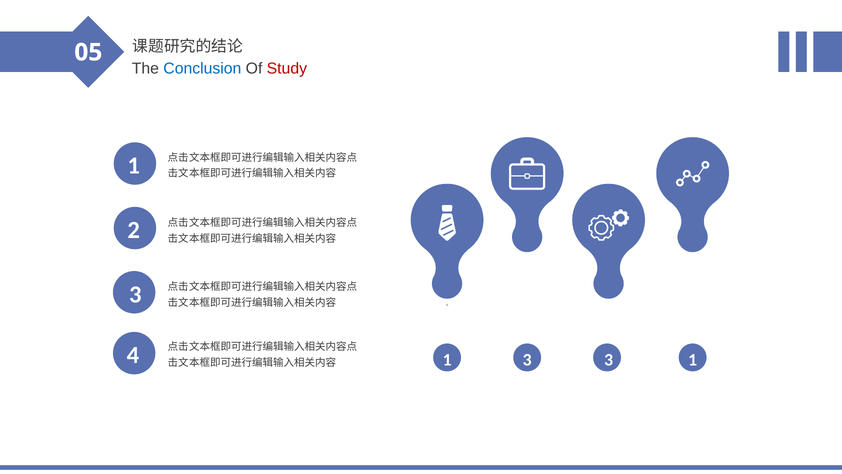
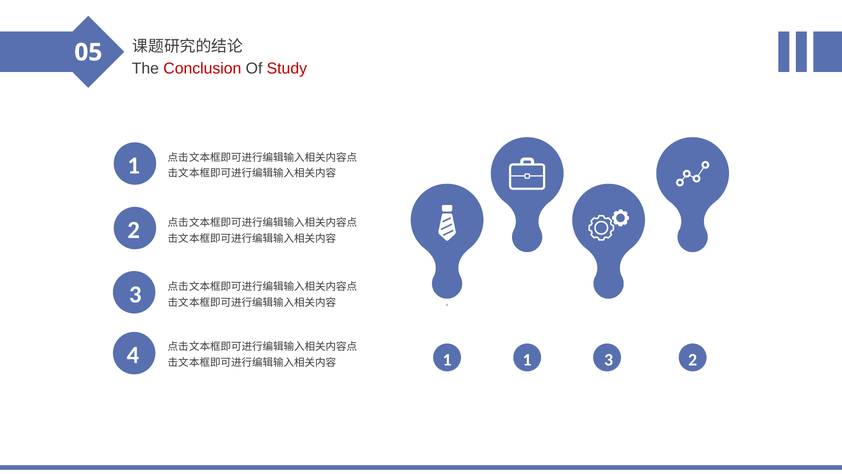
Conclusion colour: blue -> red (202, 69)
1 3: 3 -> 1 (527, 360)
3 1: 1 -> 2 (693, 360)
